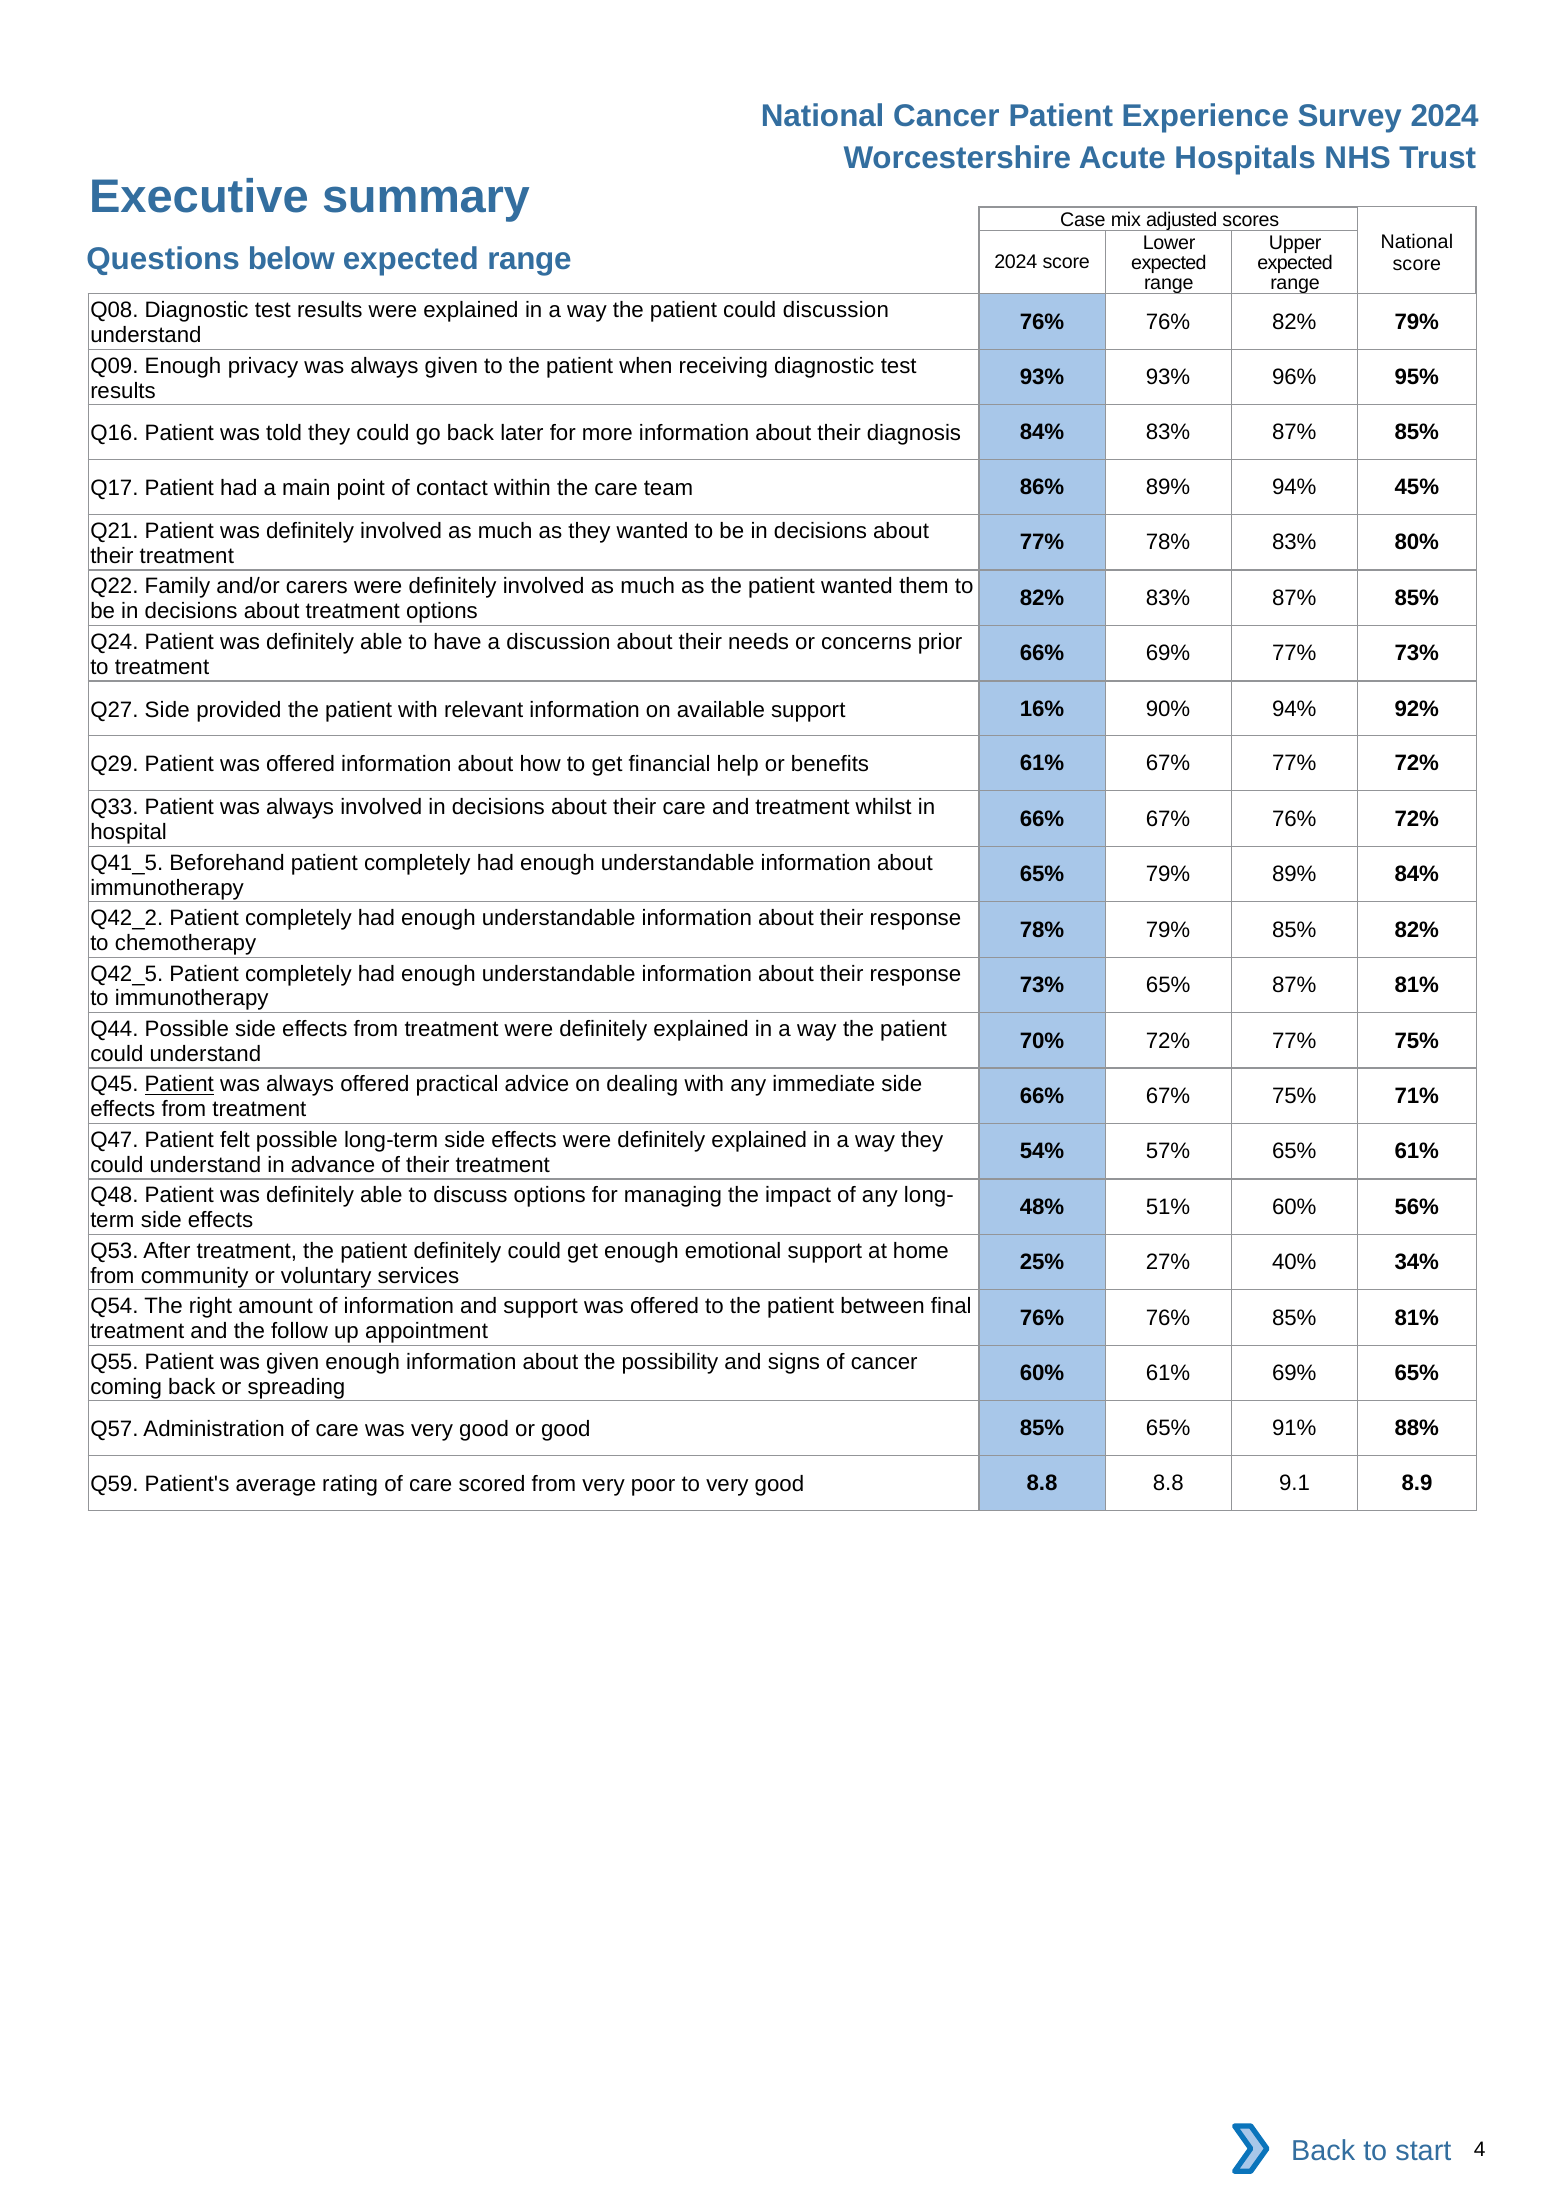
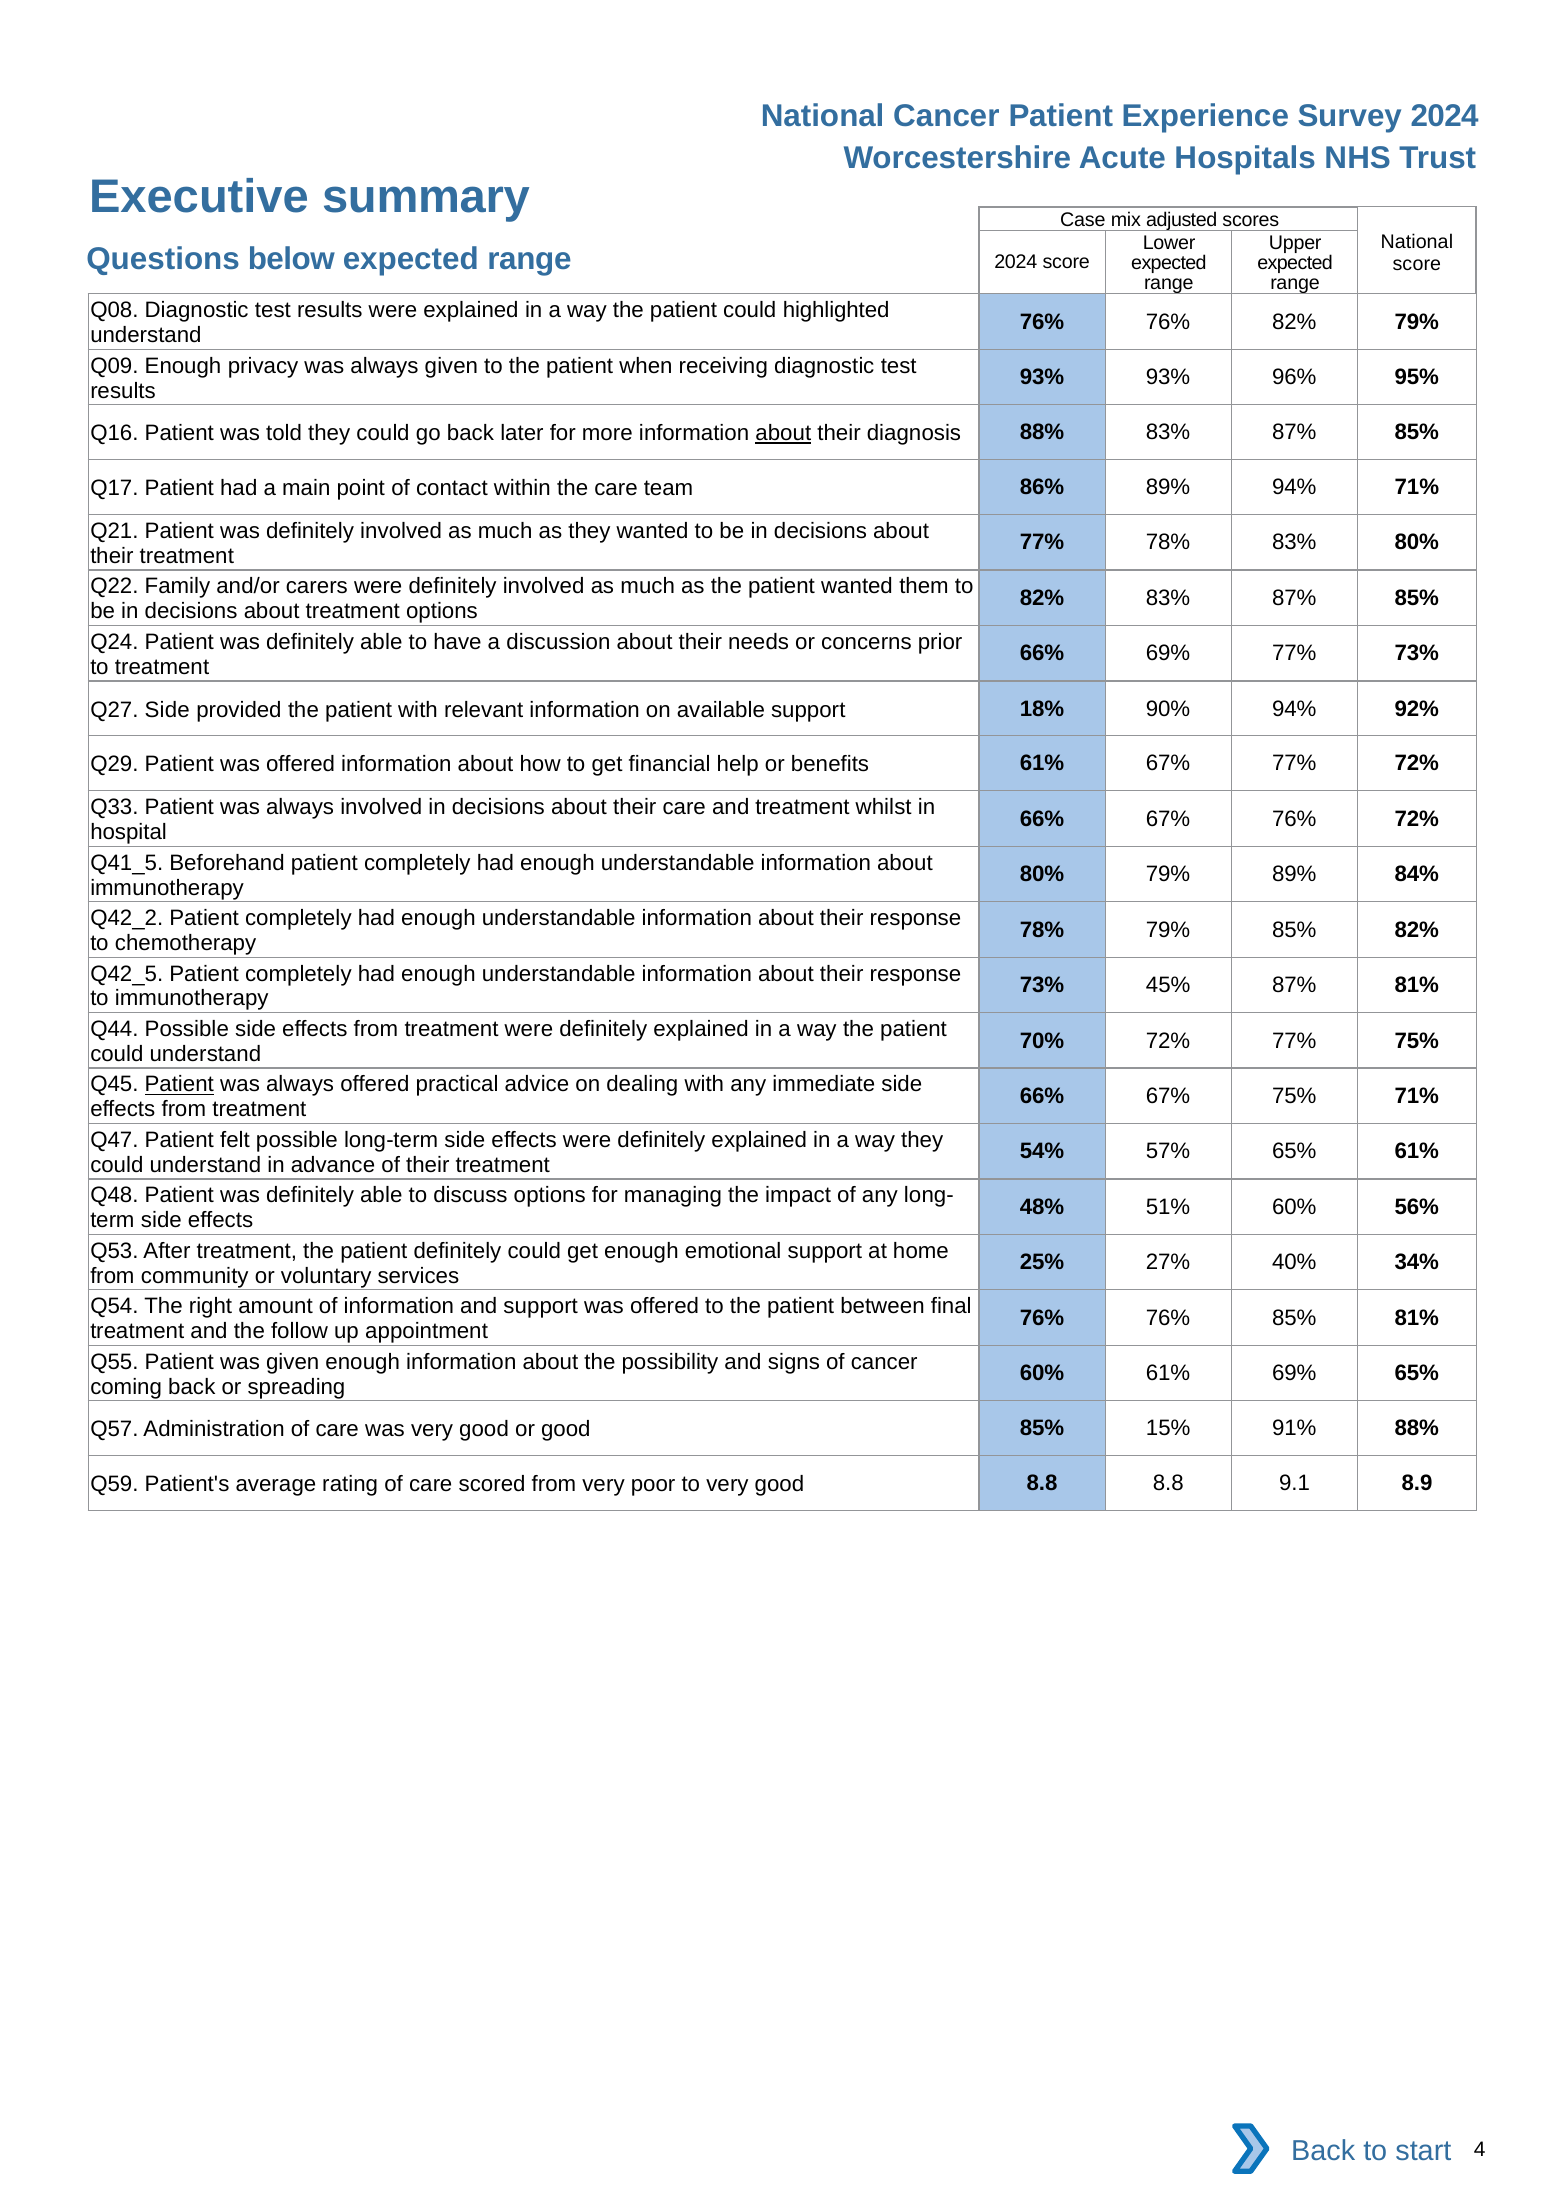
could discussion: discussion -> highlighted (836, 310)
about underline: none -> present (783, 433)
diagnosis 84%: 84% -> 88% (1042, 432)
94% 45%: 45% -> 71% (1417, 487)
16%: 16% -> 18% (1042, 709)
65%: 65% -> 80% (1042, 874)
73% 65%: 65% -> 45% (1168, 985)
85% 65%: 65% -> 15% (1168, 1428)
